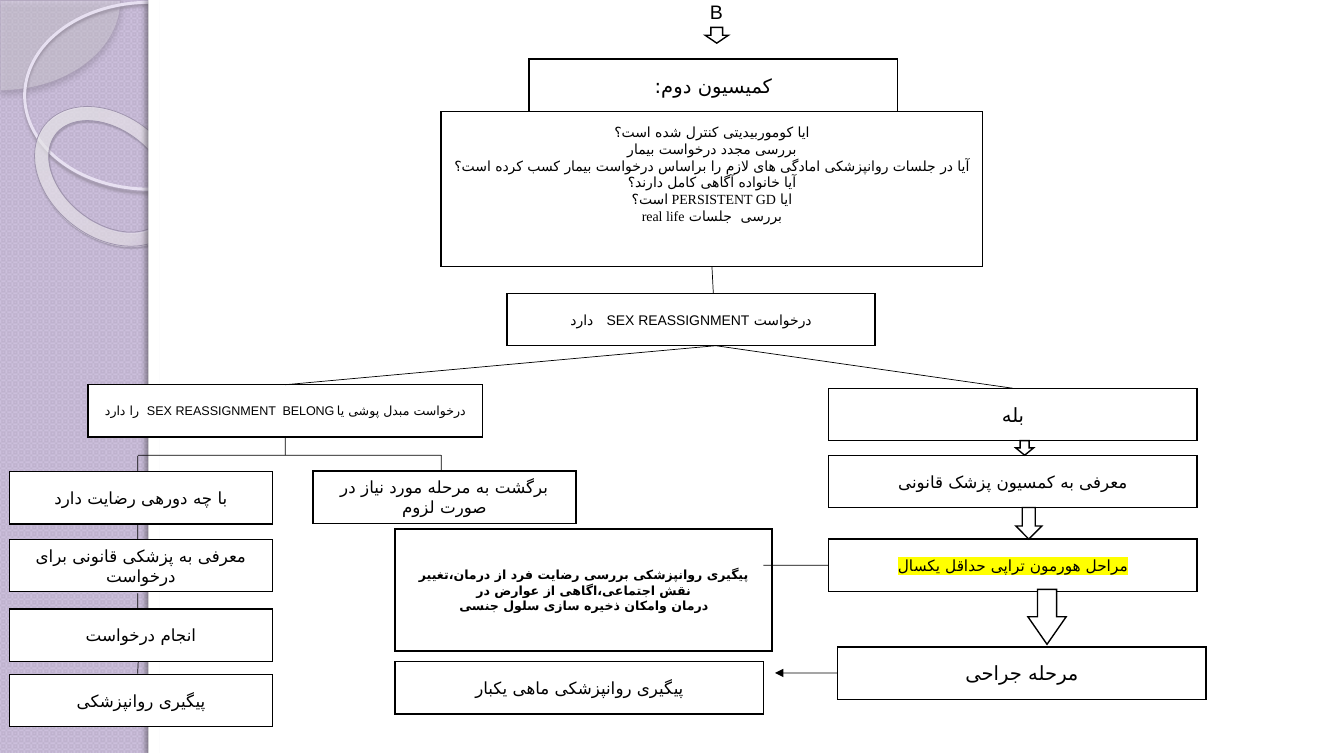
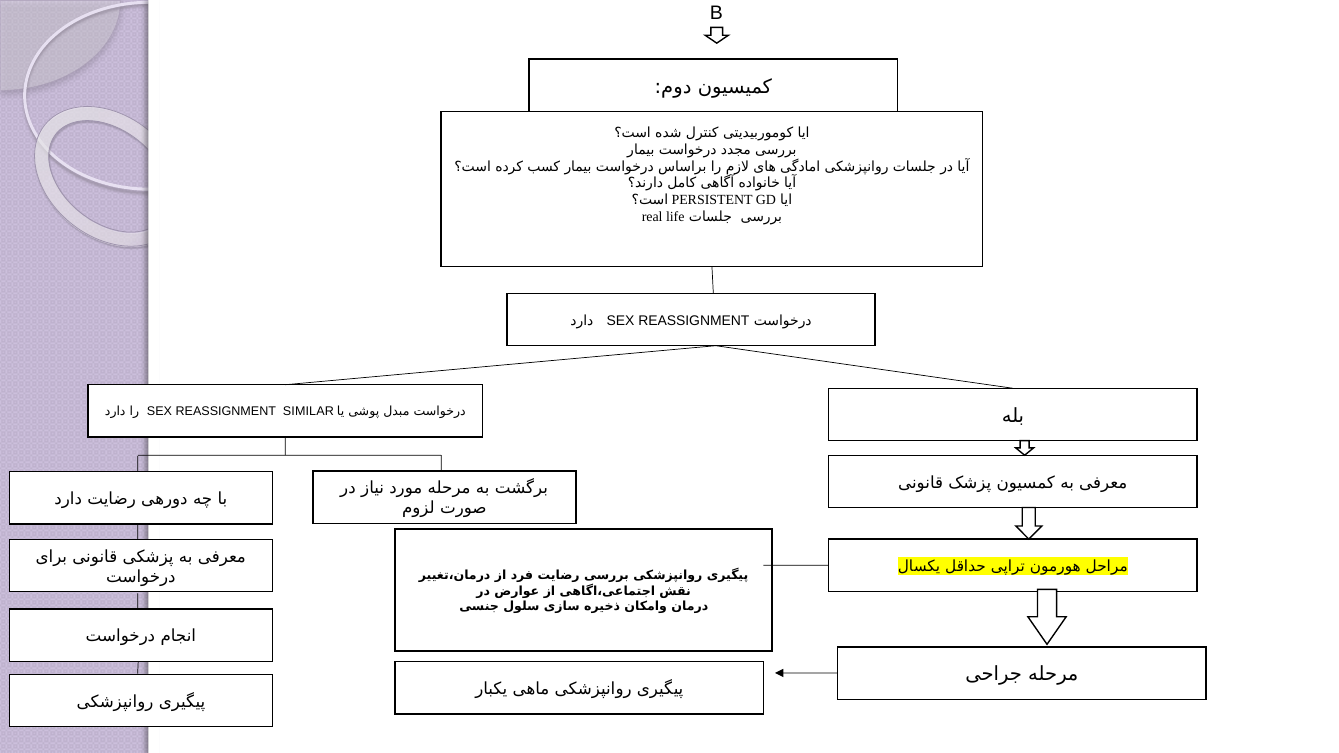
BELONG: BELONG -> SIMILAR (308, 412)
